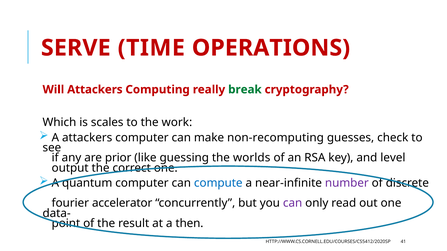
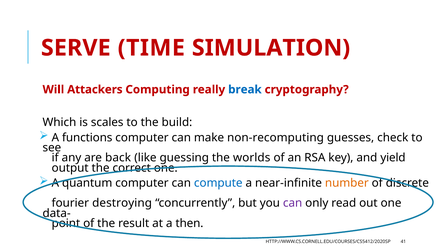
OPERATIONS: OPERATIONS -> SIMULATION (271, 48)
break colour: green -> blue (245, 90)
work: work -> build (177, 123)
A attackers: attackers -> functions (87, 138)
prior: prior -> back (118, 158)
level: level -> yield (393, 158)
number colour: purple -> orange (347, 183)
accelerator: accelerator -> destroying (122, 204)
